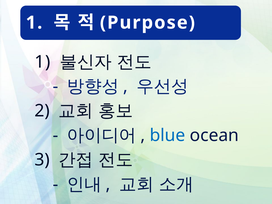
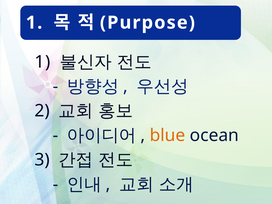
blue colour: blue -> orange (167, 135)
